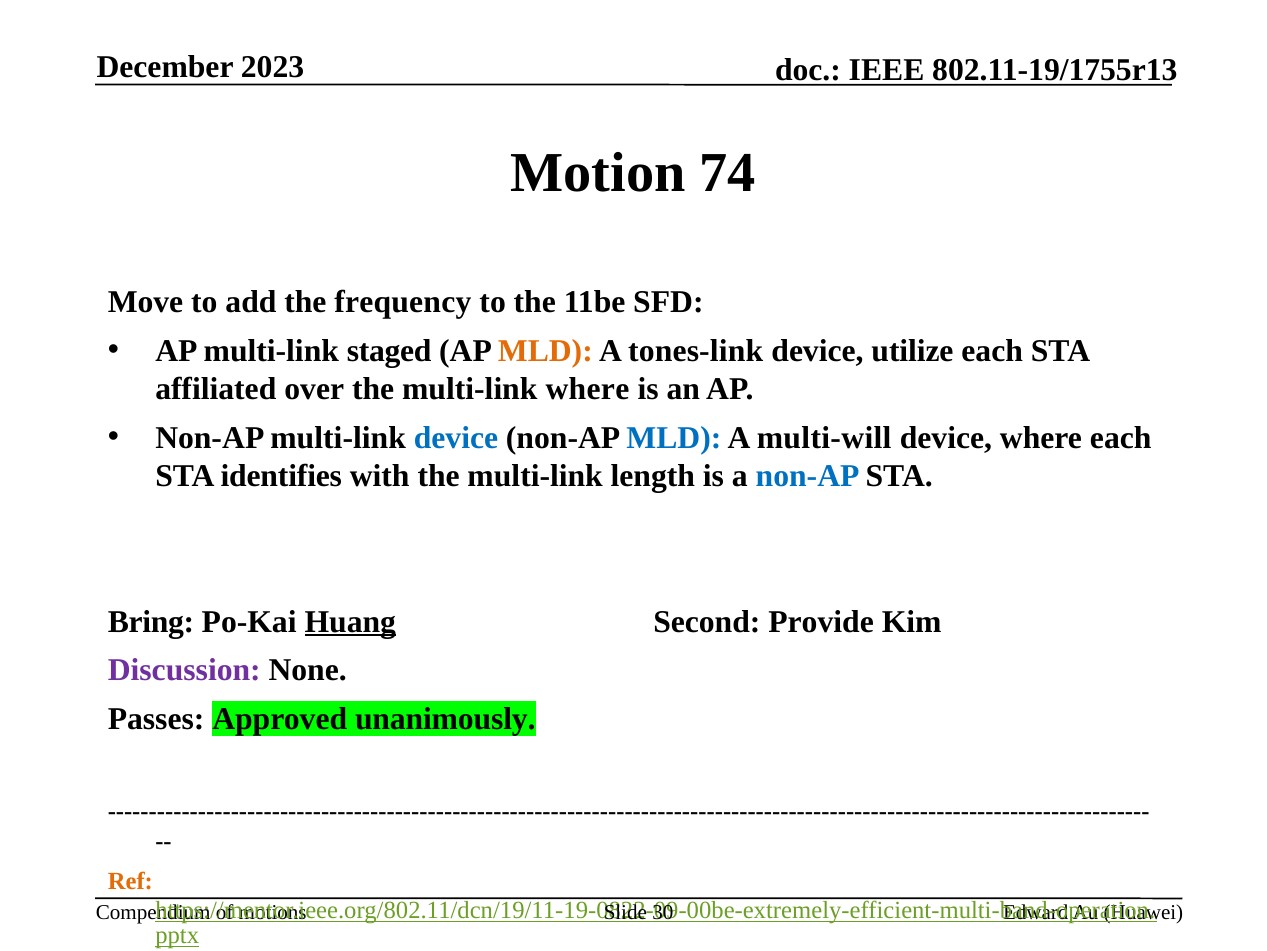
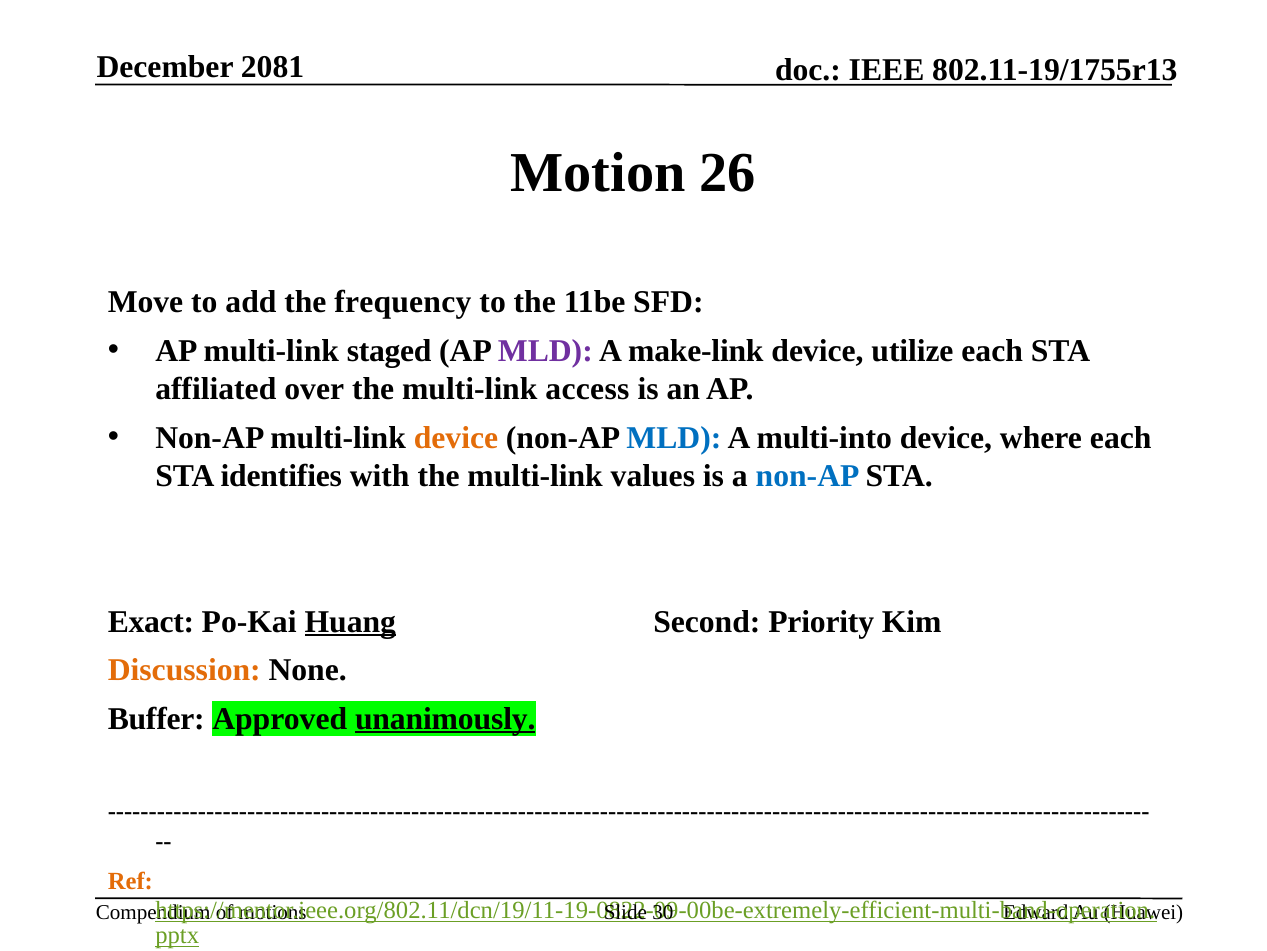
2023: 2023 -> 2081 (273, 67)
74: 74 -> 26 (728, 173)
MLD colour: orange -> purple (545, 351)
tones-link: tones-link -> make-link (696, 351)
multi-link where: where -> access (587, 389)
device colour: blue -> orange (456, 437)
multi-will: multi-will -> multi-into (824, 437)
length: length -> values (653, 475)
Bring: Bring -> Exact (151, 621)
Provide: Provide -> Priority (821, 621)
Discussion colour: purple -> orange (184, 670)
Passes: Passes -> Buffer (156, 718)
unanimously underline: none -> present (445, 718)
